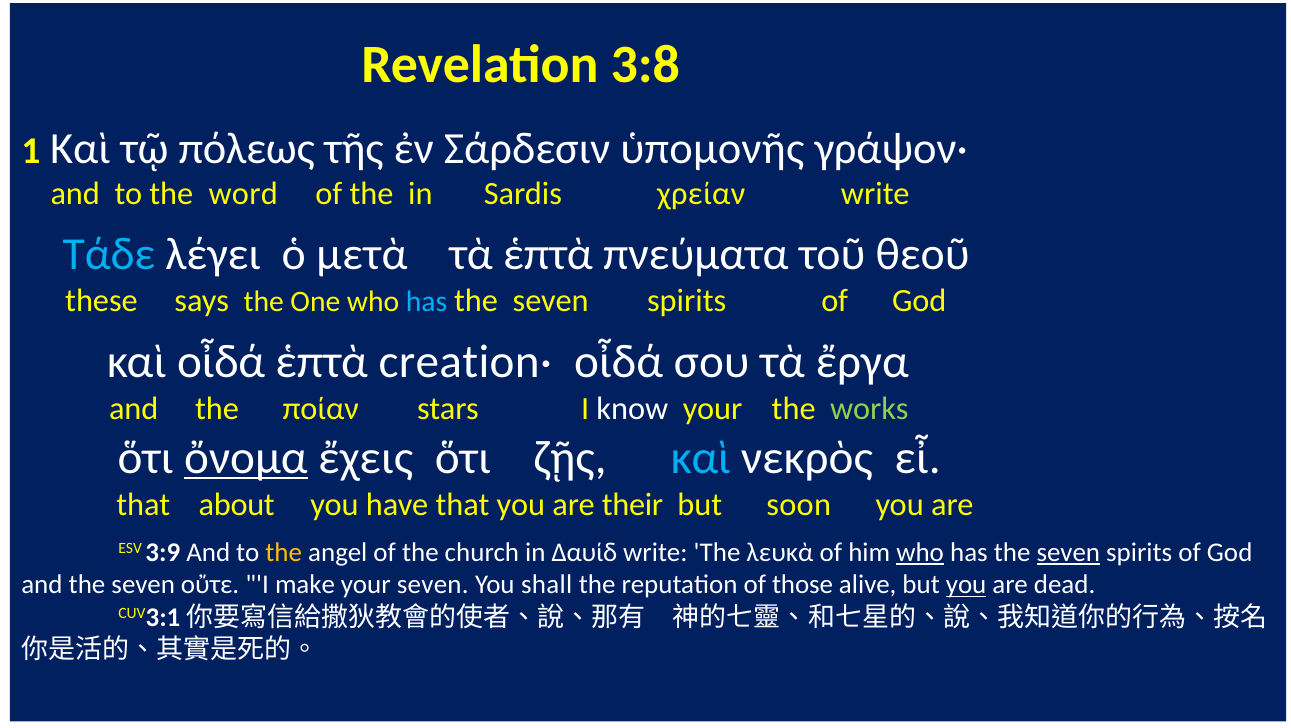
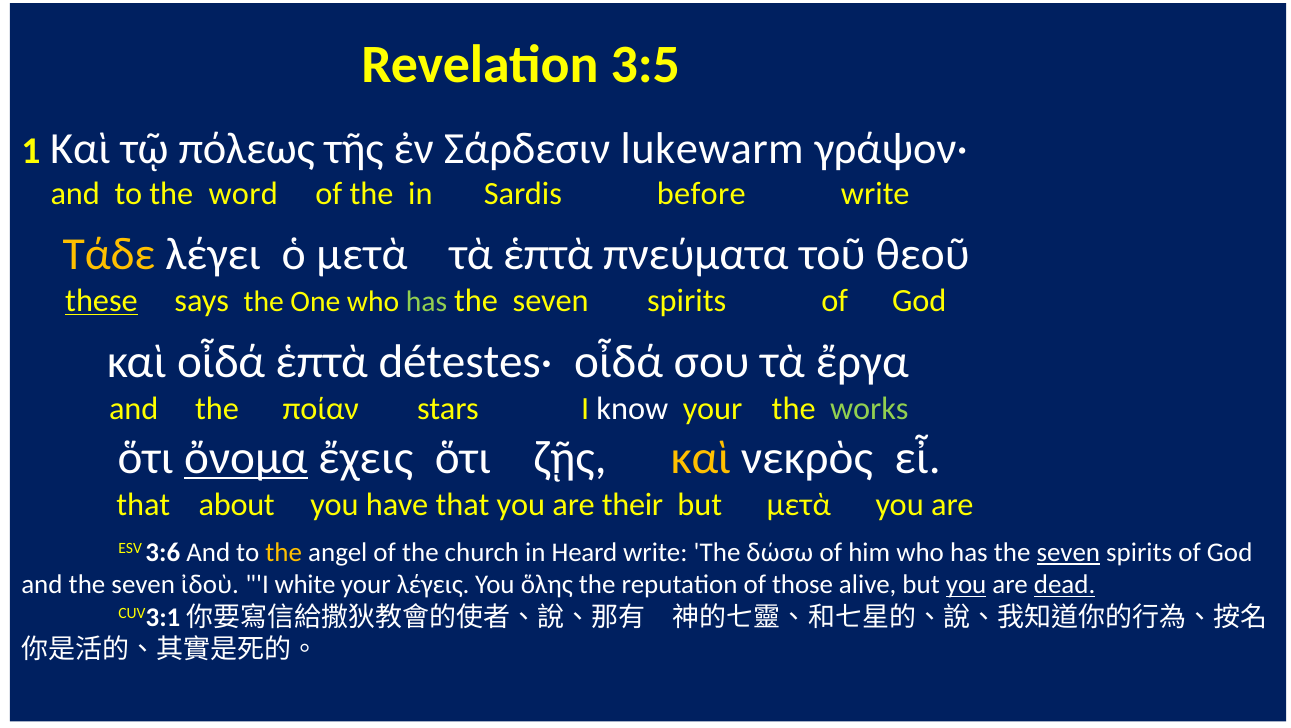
3:8: 3:8 -> 3:5 (645, 64)
ὑπομονῆς: ὑπομονῆς -> lukewarm (712, 149)
χρείαν: χρείαν -> before (701, 194)
Τάδε colour: light blue -> yellow (109, 255)
these underline: none -> present (102, 301)
has colour: light blue -> light green (427, 301)
creation·: creation· -> détestes· (466, 362)
καὶ colour: light blue -> yellow (701, 458)
but soon: soon -> μετὰ (799, 504)
3:9: 3:9 -> 3:6 (163, 553)
Δαυίδ: Δαυίδ -> Heard (585, 553)
λευκὰ: λευκὰ -> δώσω (780, 553)
who underline: present -> none (920, 553)
οὔτε: οὔτε -> ἰδοὺ (210, 585)
make: make -> white (305, 585)
your seven: seven -> λέγεις (433, 585)
shall: shall -> ὅλης (547, 585)
dead underline: none -> present (1065, 585)
